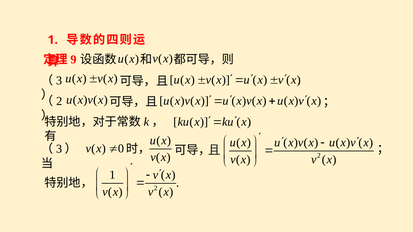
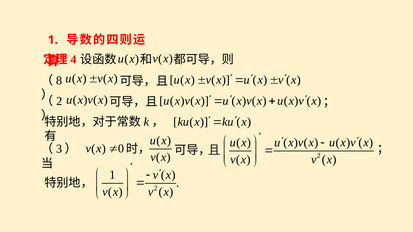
9: 9 -> 4 (73, 60)
3: 3 -> 8 (59, 81)
